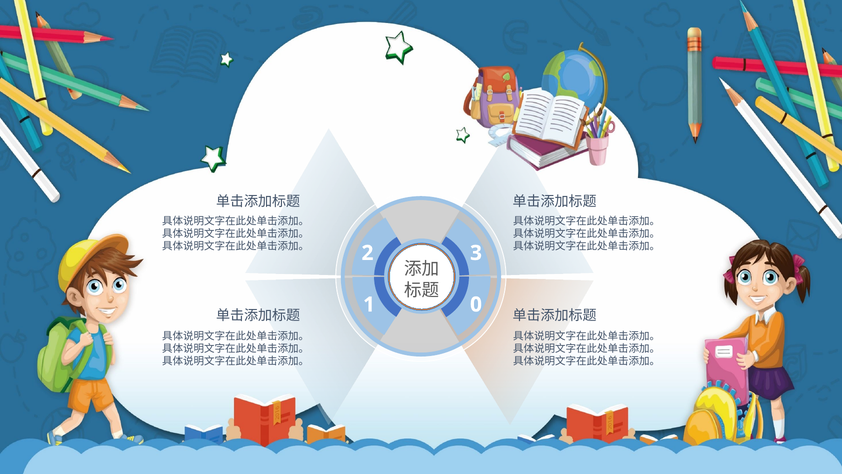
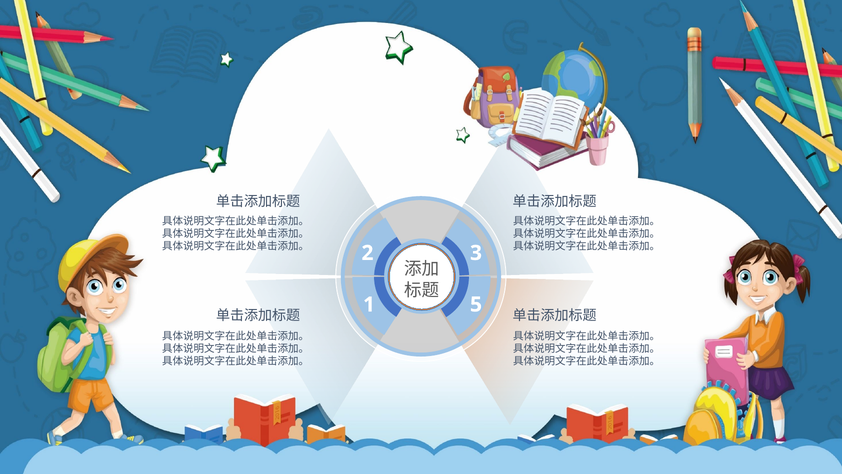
0: 0 -> 5 (476, 304)
